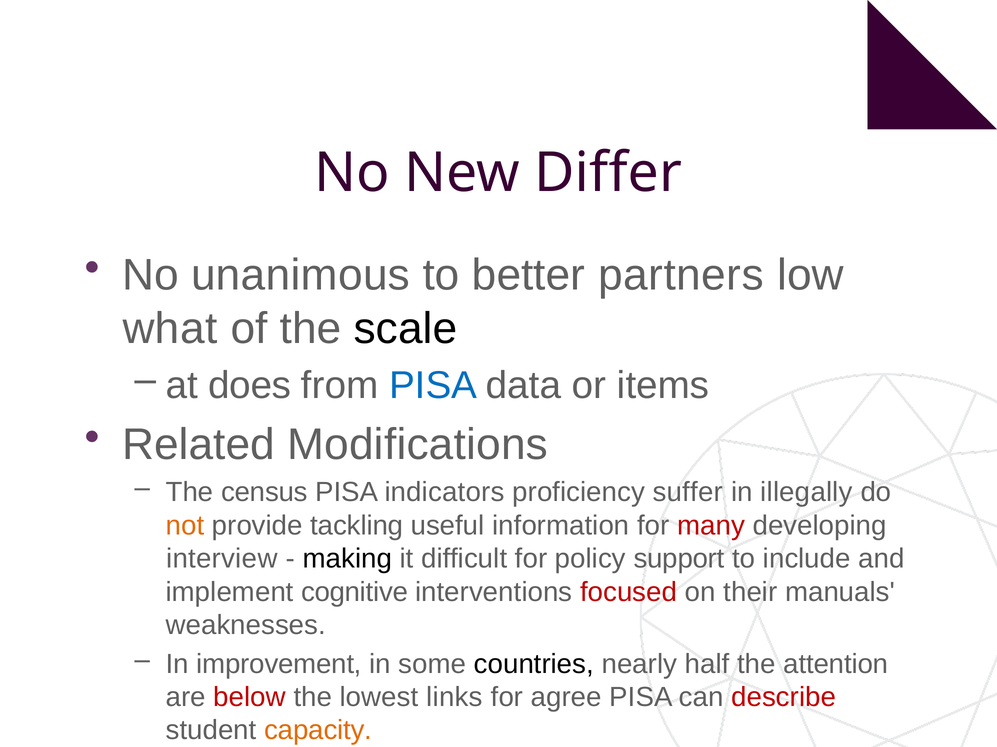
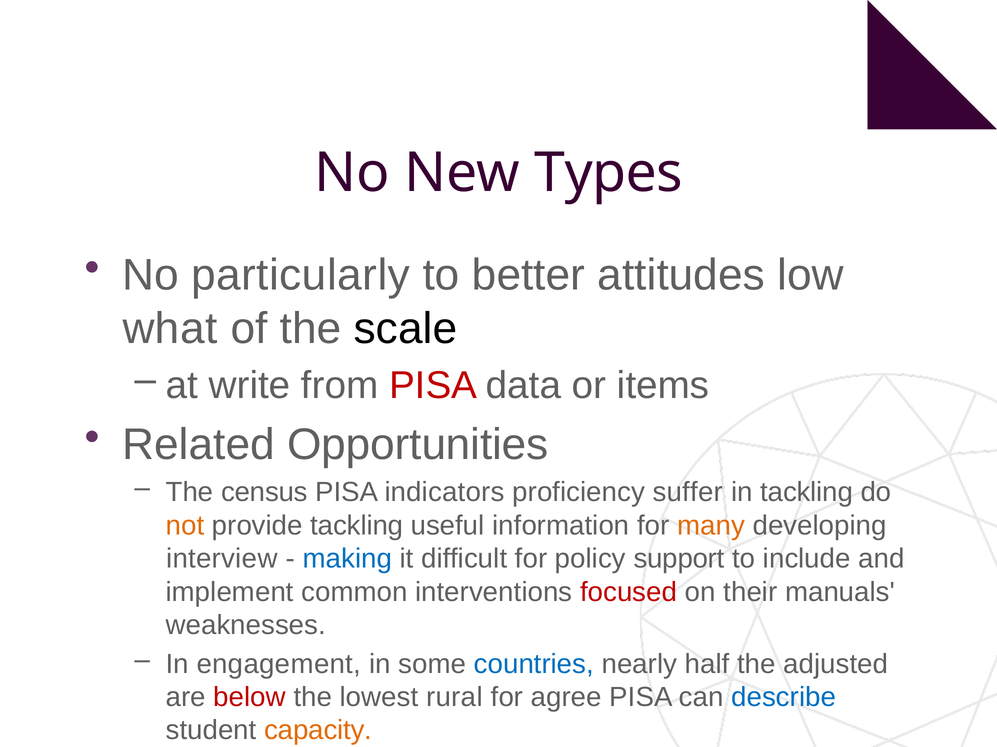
Differ: Differ -> Types (609, 173)
unanimous: unanimous -> particularly (301, 276)
partners: partners -> attitudes (681, 276)
does: does -> write (250, 386)
PISA colour: blue -> red (433, 386)
Modifications: Modifications -> Opportunities (418, 445)
in illegally: illegally -> tackling (807, 493)
many colour: red -> orange (711, 526)
making colour: black -> blue (347, 559)
cognitive: cognitive -> common (354, 593)
improvement: improvement -> engagement (279, 665)
countries colour: black -> blue (534, 665)
attention: attention -> adjusted (836, 665)
links: links -> rural (454, 698)
describe colour: red -> blue (784, 698)
